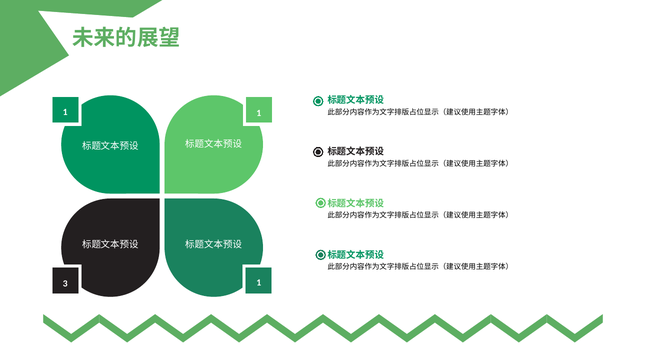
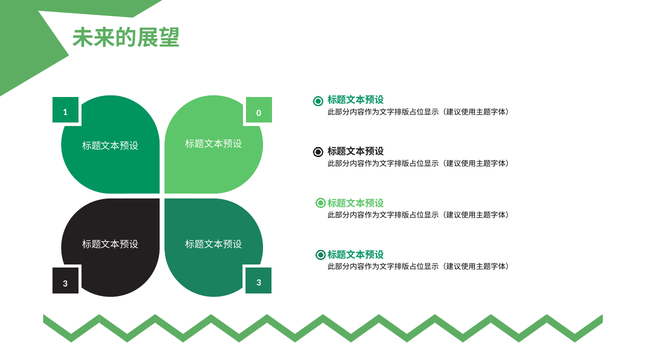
1 1: 1 -> 0 (259, 113)
3 1: 1 -> 3 (259, 283)
